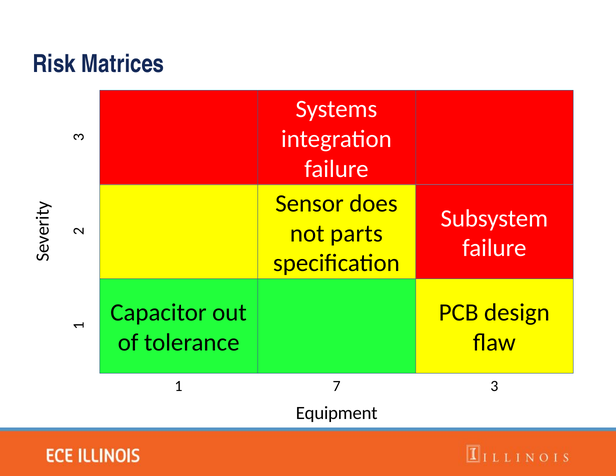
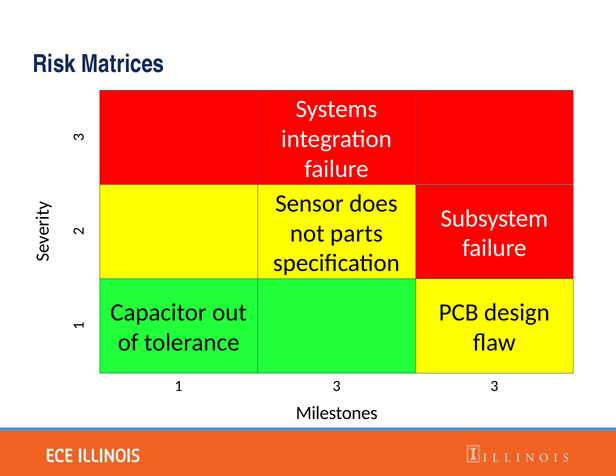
1 7: 7 -> 3 (337, 386)
Equipment: Equipment -> Milestones (337, 413)
